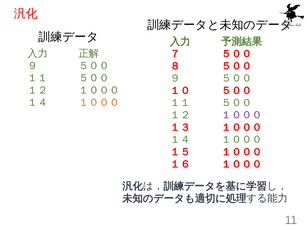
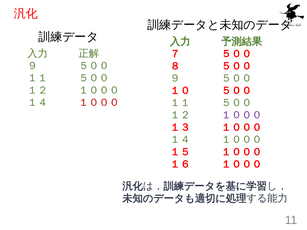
１０００ colour: orange -> red (99, 103)
